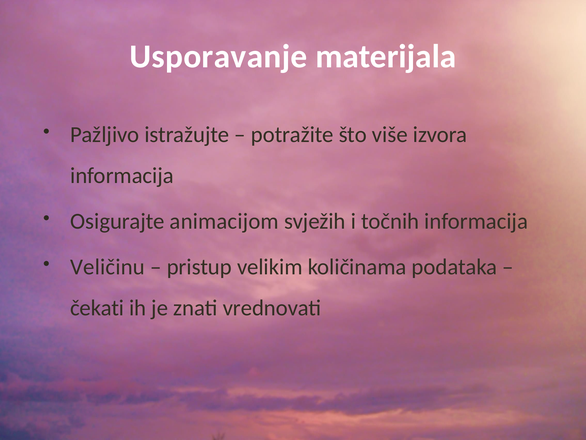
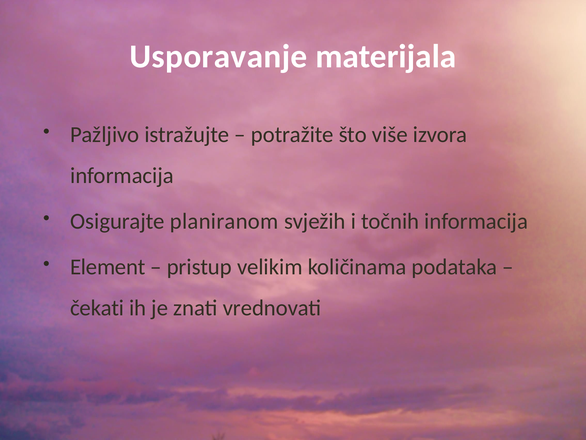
animacijom: animacijom -> planiranom (224, 221)
Veličinu: Veličinu -> Element (108, 267)
